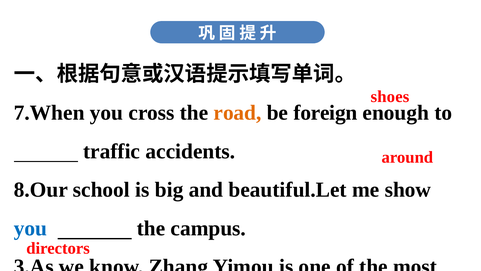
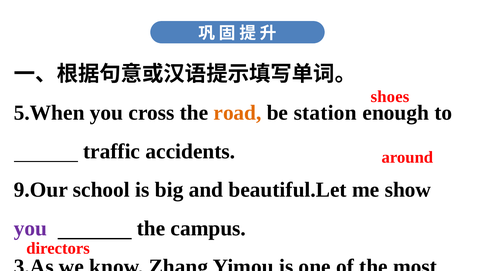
7.When: 7.When -> 5.When (49, 113)
foreign: foreign -> station (325, 113)
8.Our: 8.Our -> 9.Our (41, 190)
you colour: blue -> purple (31, 228)
